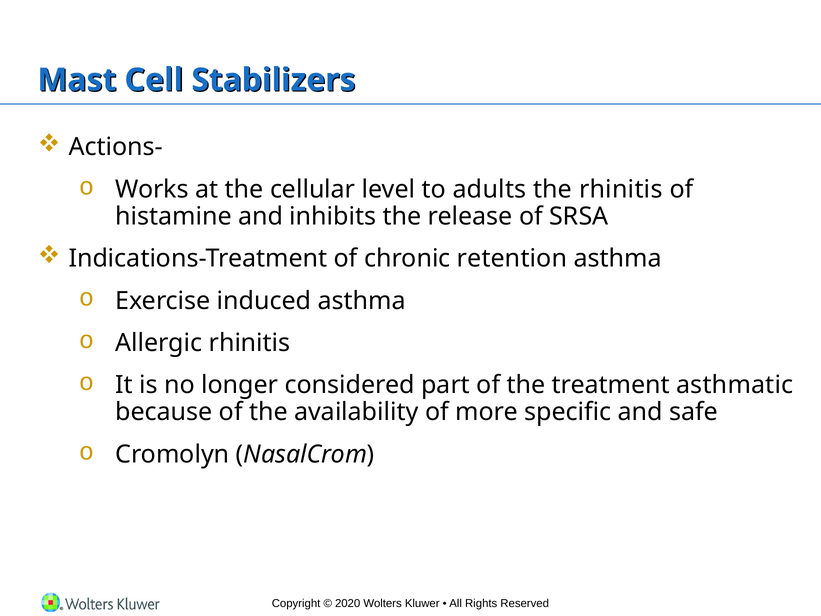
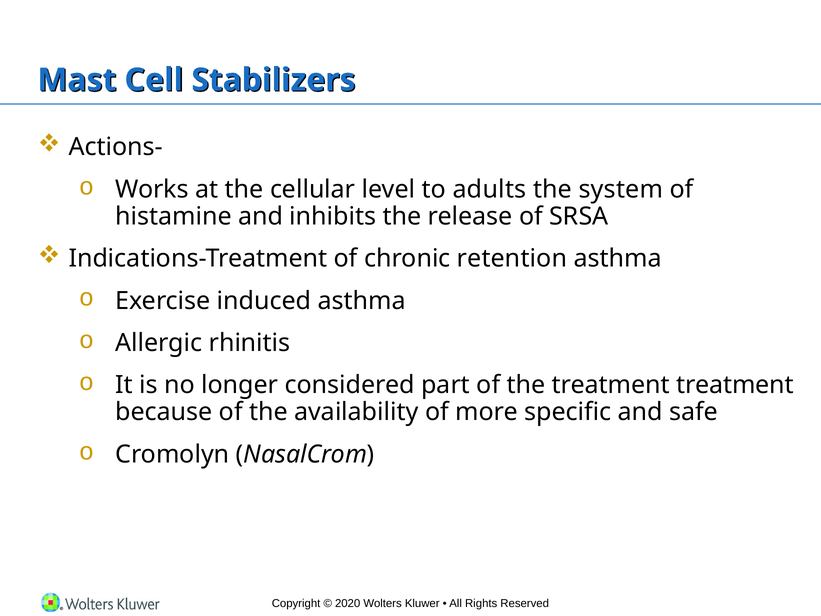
the rhinitis: rhinitis -> system (621, 189)
treatment asthmatic: asthmatic -> treatment (735, 385)
